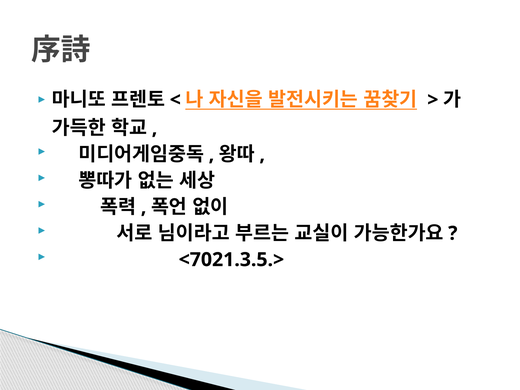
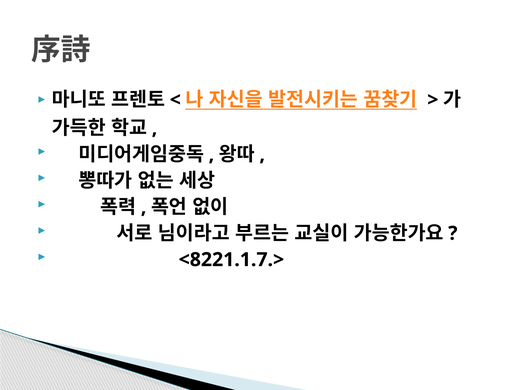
<7021.3.5.>: <7021.3.5.> -> <8221.1.7.> (231, 260)
